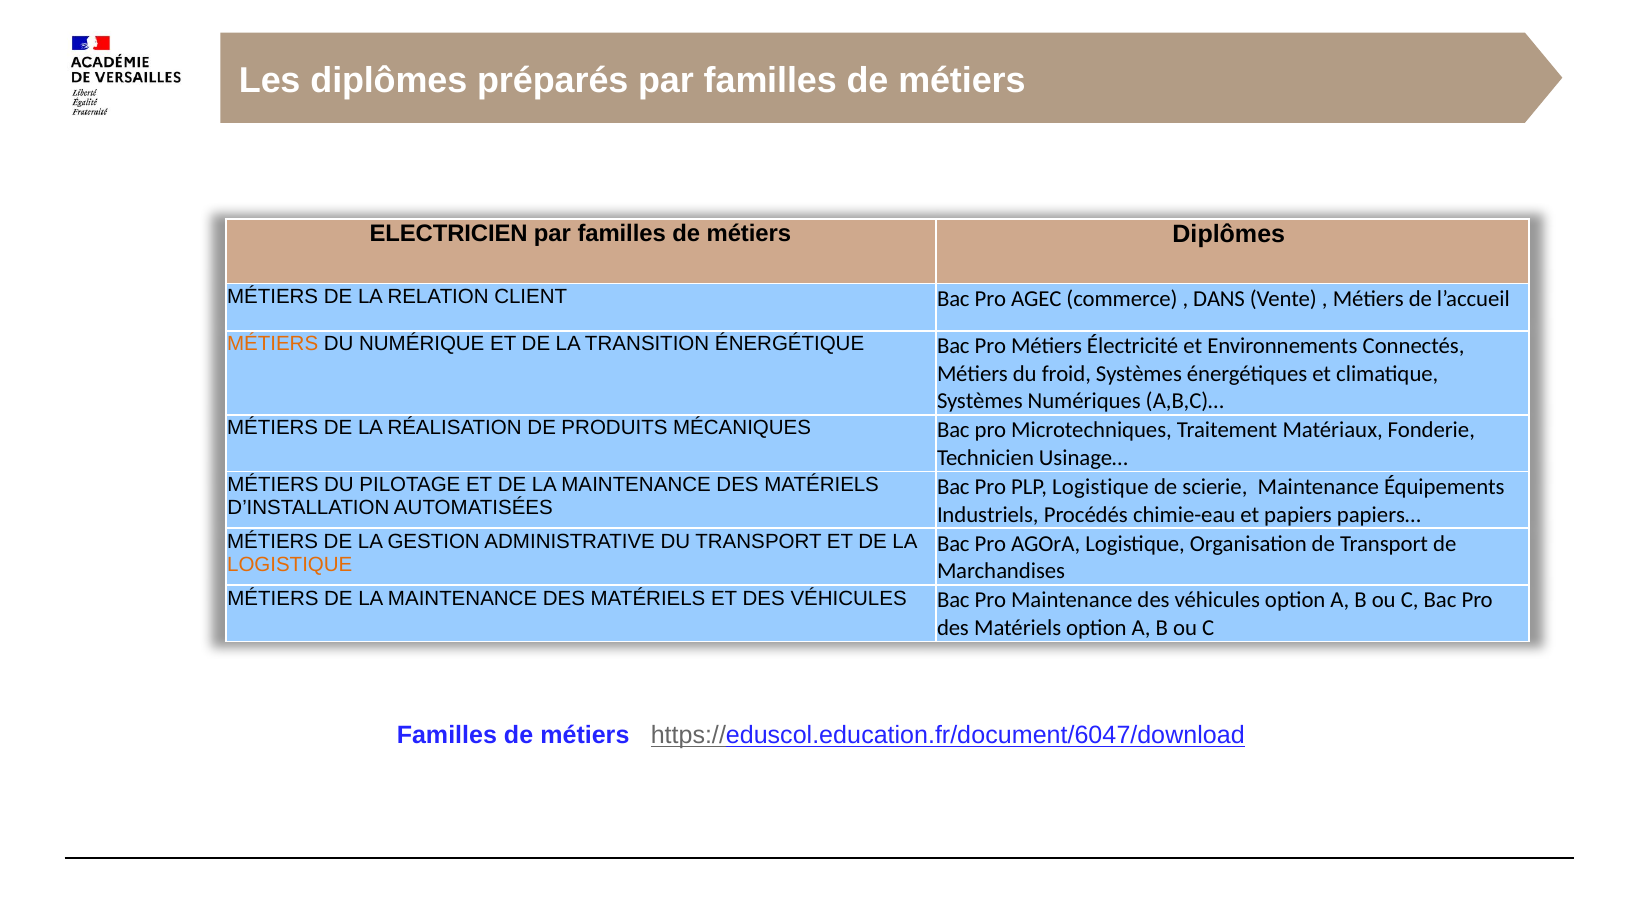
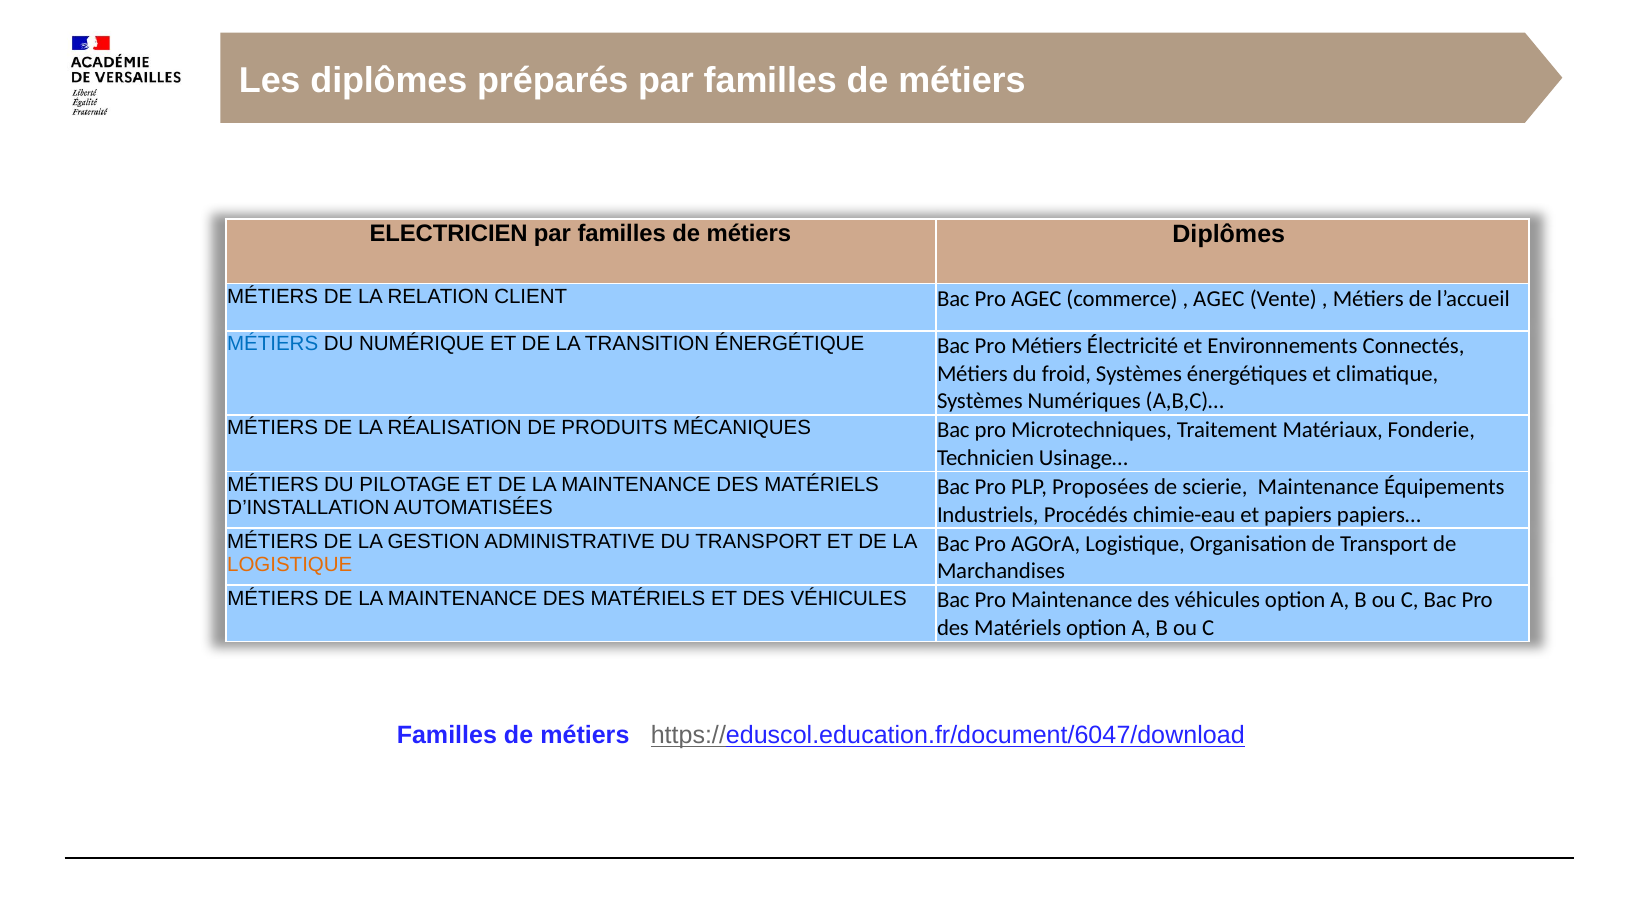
DANS: DANS -> AGEC (1219, 299)
MÉTIERS colour: orange -> blue (273, 344)
PLP Logistique: Logistique -> Proposées (1100, 487)
